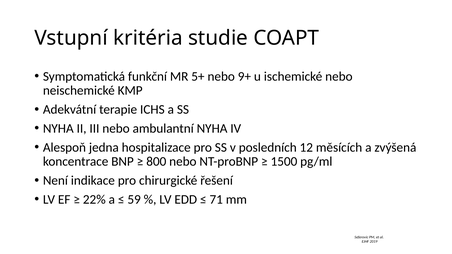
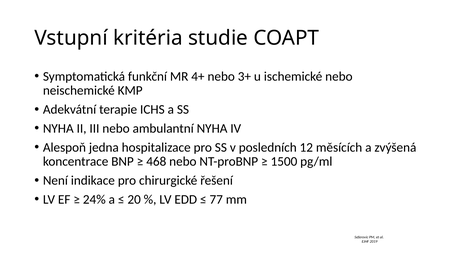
5+: 5+ -> 4+ (198, 76)
9+: 9+ -> 3+ (244, 76)
800: 800 -> 468 (156, 162)
22%: 22% -> 24% (94, 200)
59: 59 -> 20 (134, 200)
71: 71 -> 77 (216, 200)
